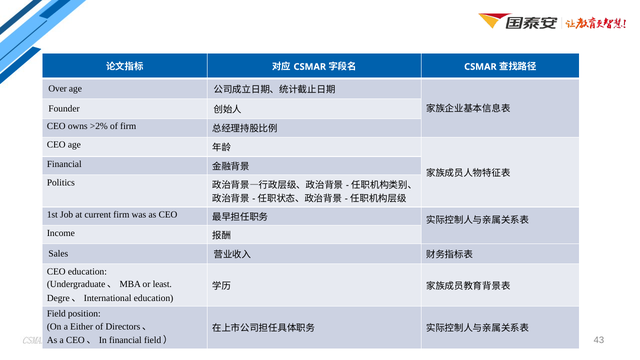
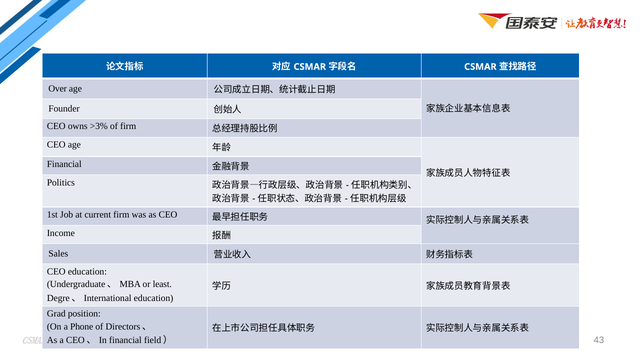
>2%: >2% -> >3% (99, 126)
Field: Field -> Grad (56, 314)
Either: Either -> Phone (82, 327)
